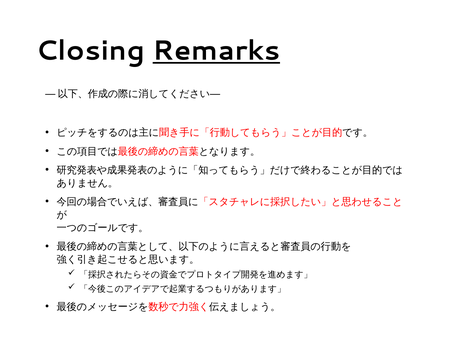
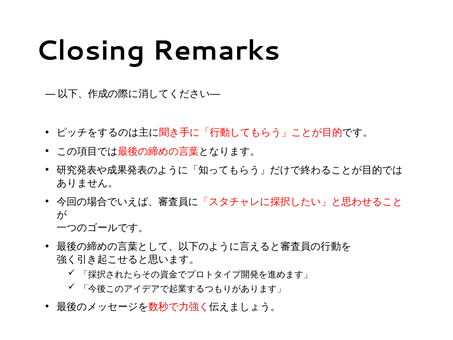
Remarks underline: present -> none (216, 51)
